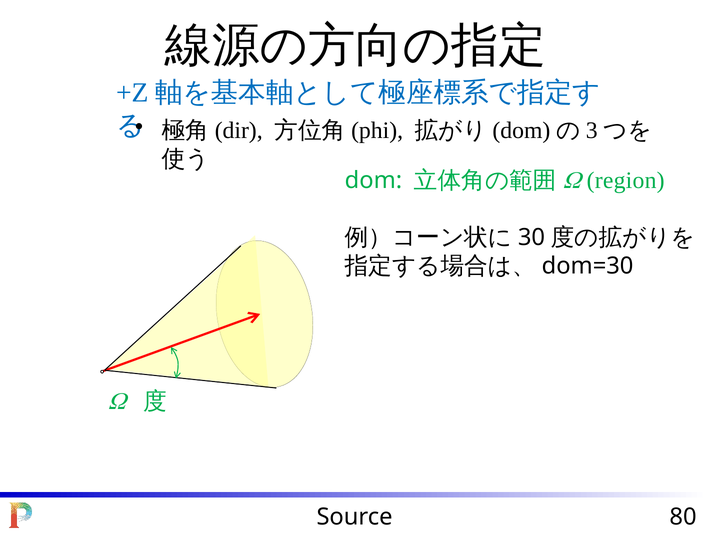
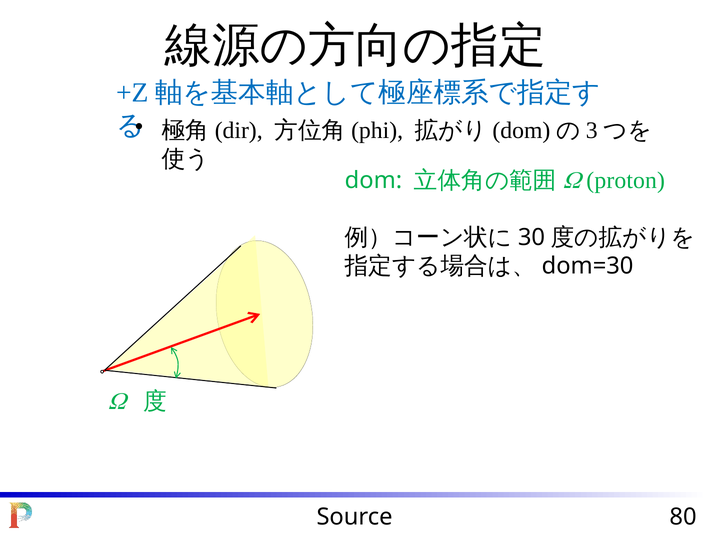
region: region -> proton (626, 181)
